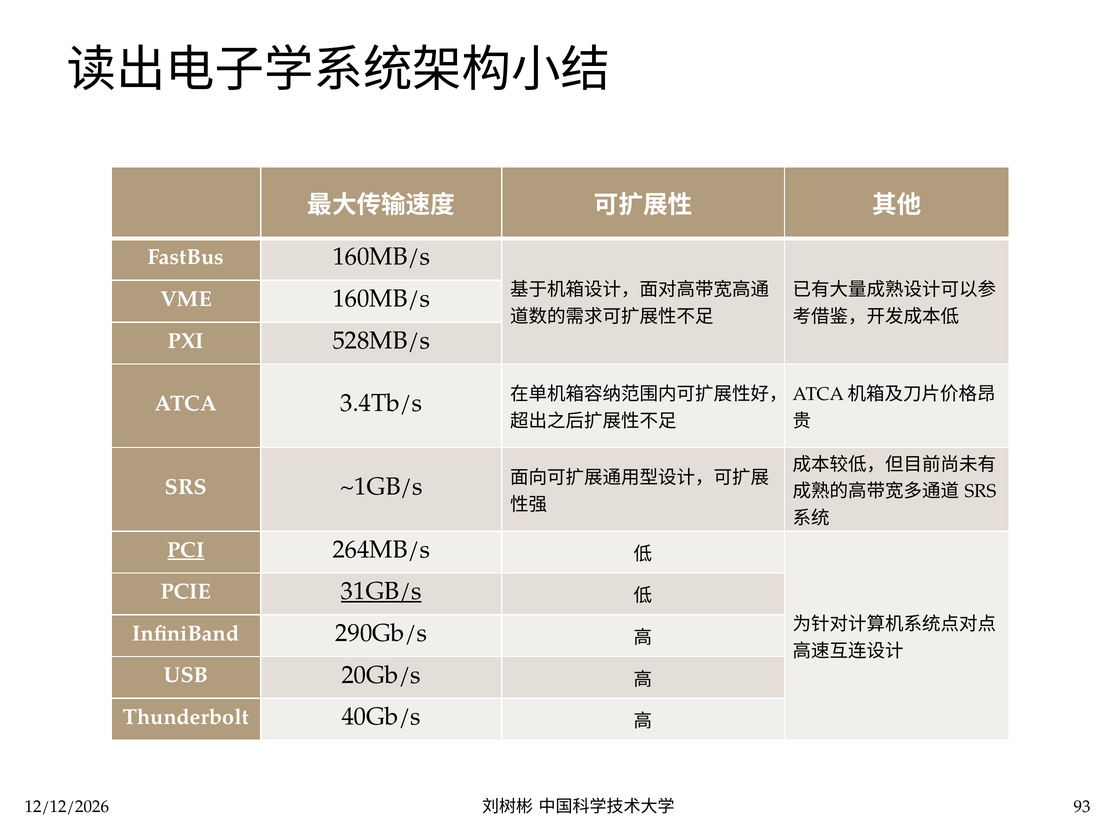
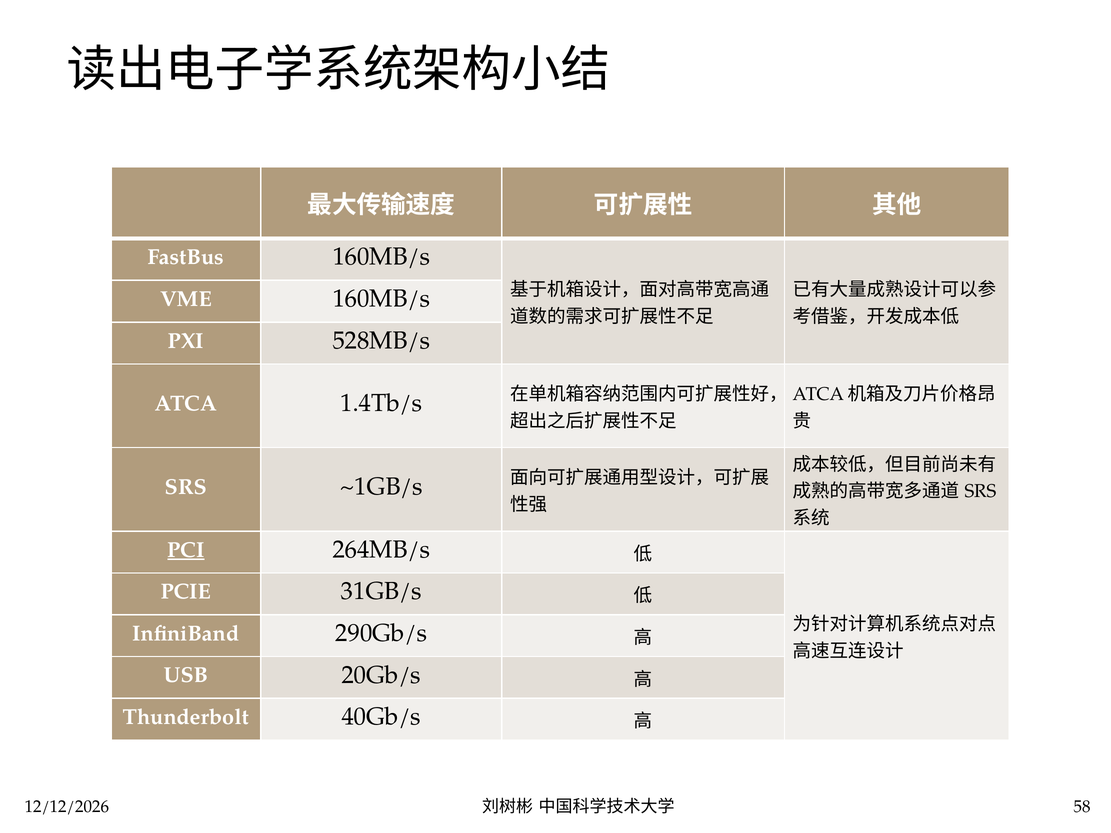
3.4Tb/s: 3.4Tb/s -> 1.4Tb/s (381, 403)
31GB/s underline: present -> none (381, 591)
93: 93 -> 58 (1082, 807)
